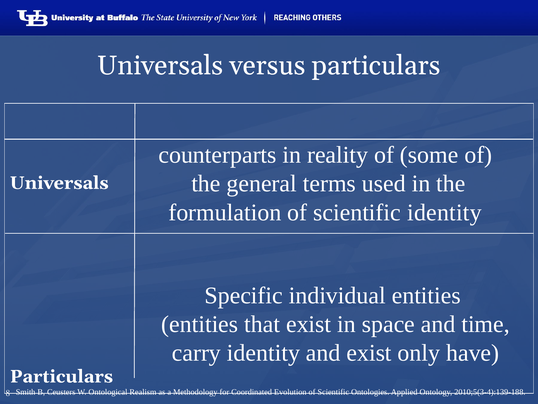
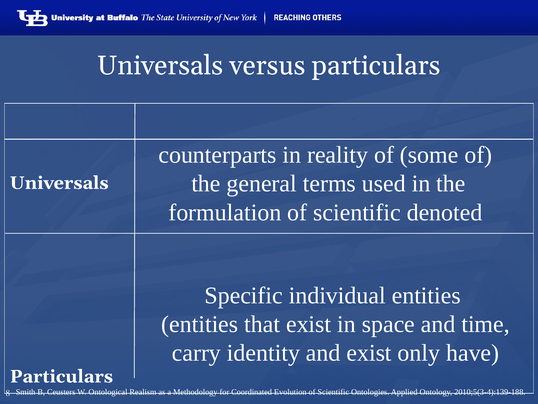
scientific identity: identity -> denoted (445, 212)
